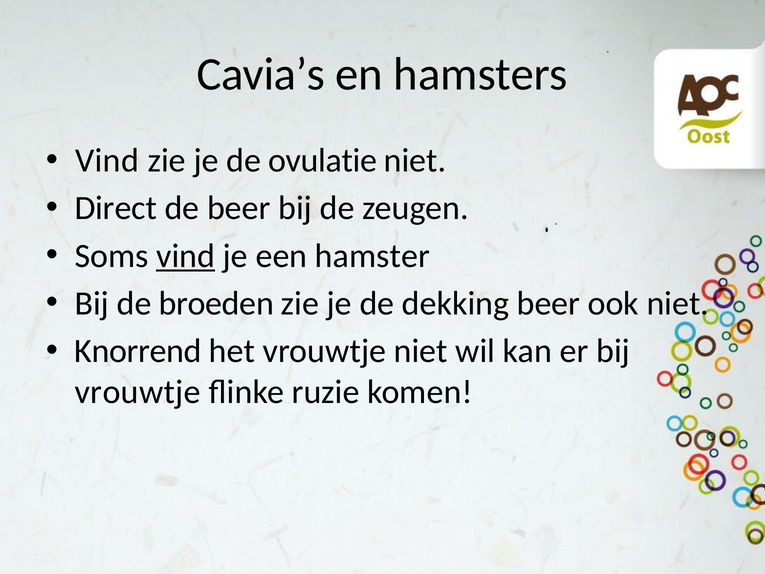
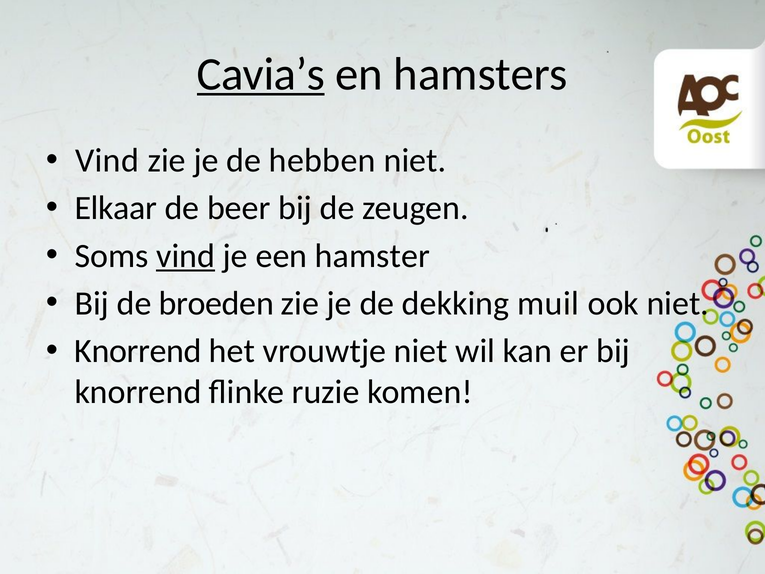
Cavia’s underline: none -> present (261, 74)
ovulatie: ovulatie -> hebben (322, 160)
Direct: Direct -> Elkaar (116, 208)
dekking beer: beer -> muil (548, 303)
vrouwtje: vrouwtje -> knorrend (138, 392)
